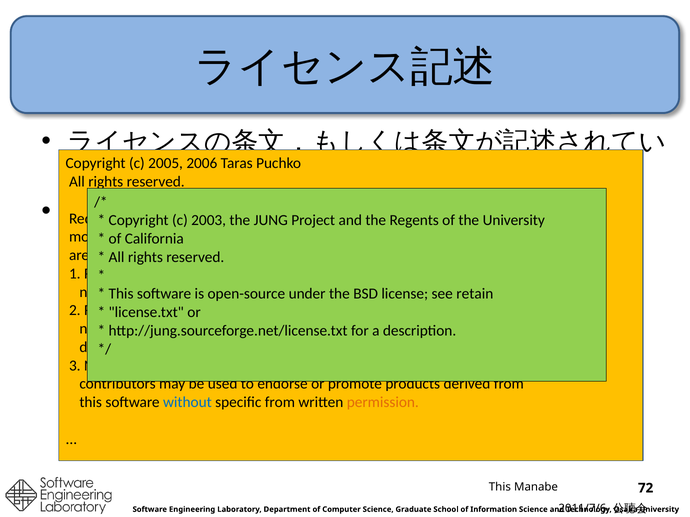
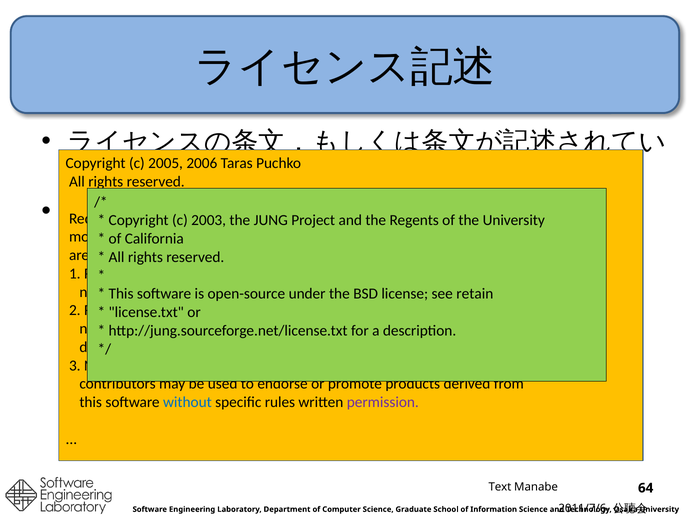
specific from: from -> rules (280, 403)
permission colour: orange -> purple (383, 403)
This: This -> Text (500, 487)
72: 72 -> 64 (646, 488)
